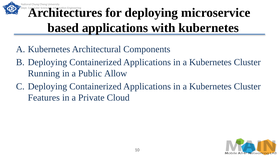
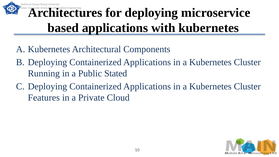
Allow: Allow -> Stated (116, 73)
